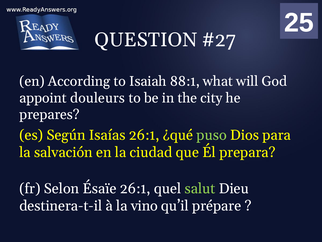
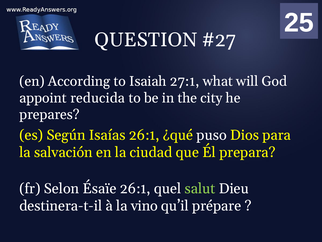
88:1: 88:1 -> 27:1 (185, 81)
douleurs: douleurs -> reducida (98, 98)
puso colour: light green -> white (212, 135)
